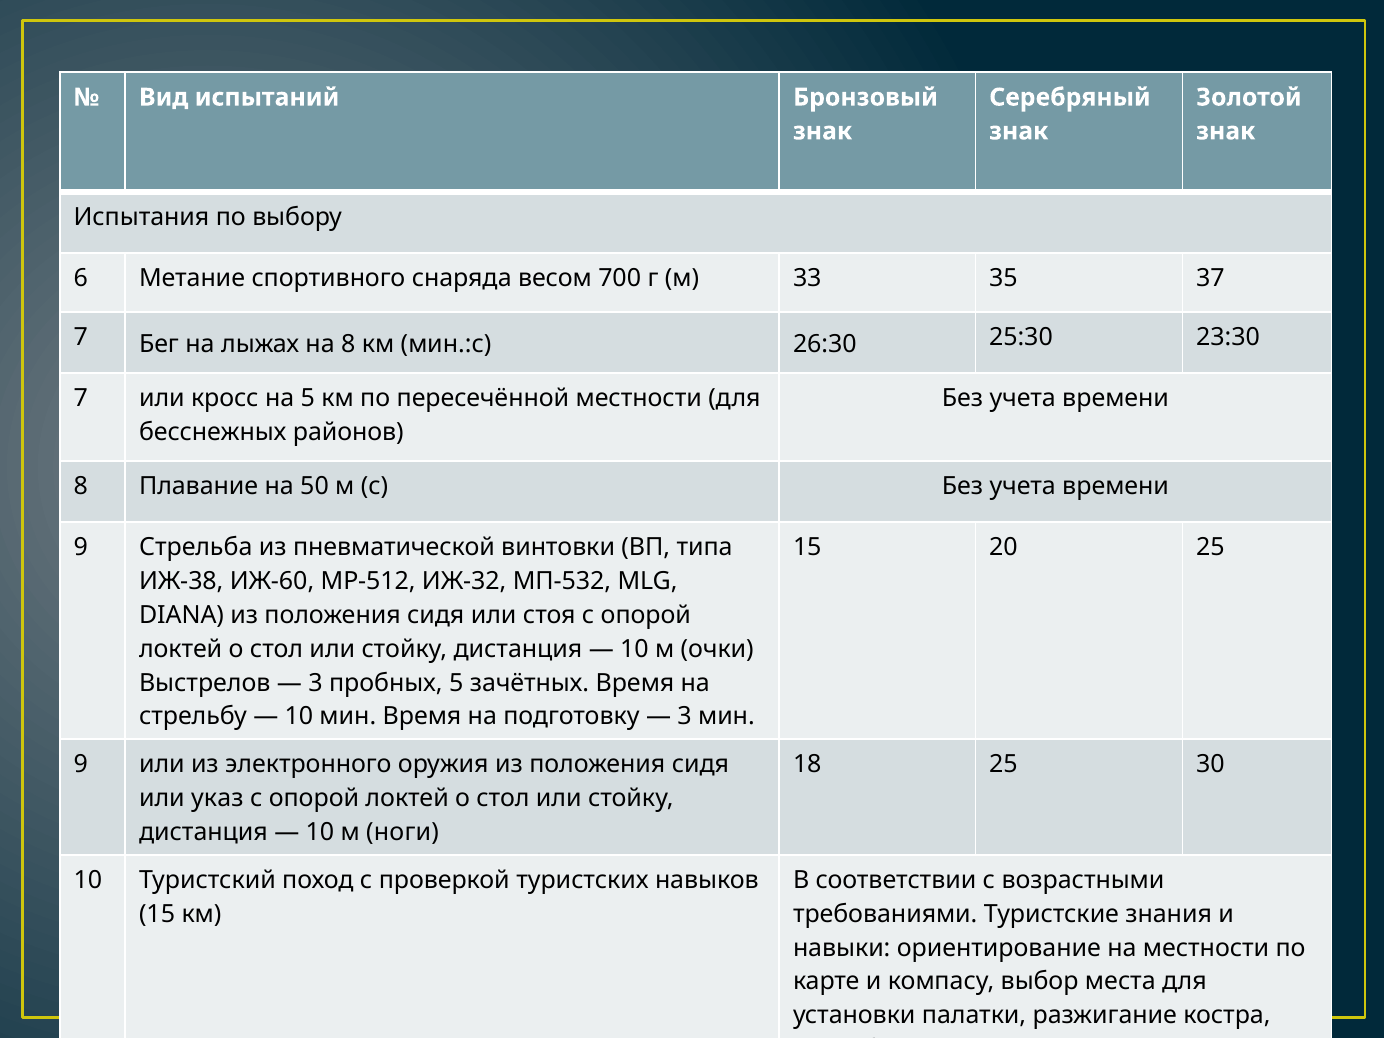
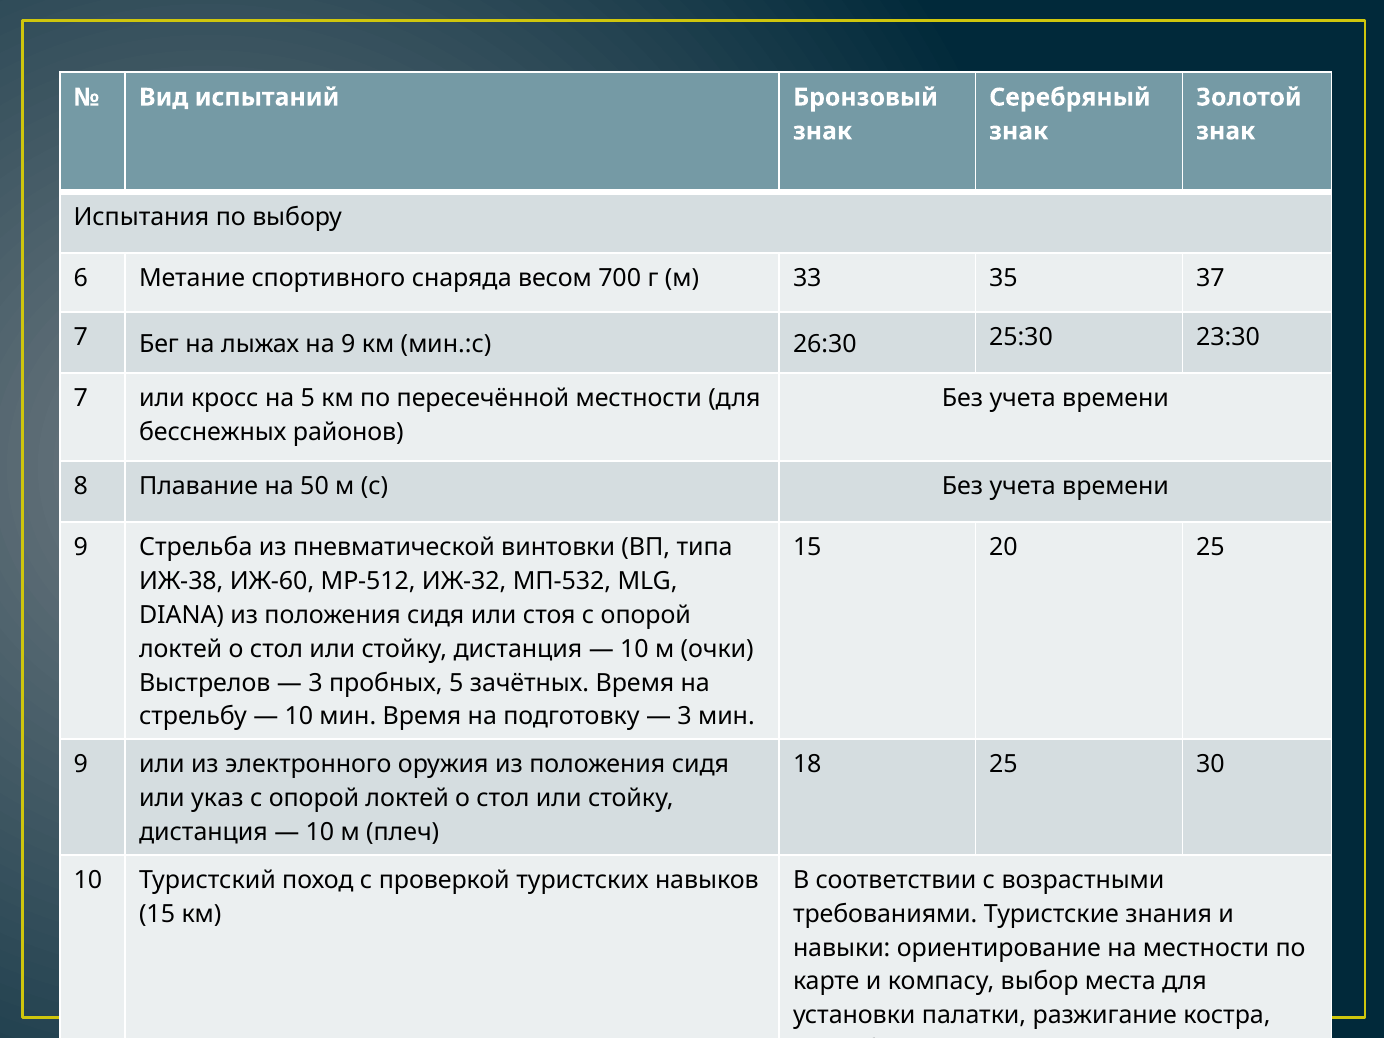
на 8: 8 -> 9 (348, 344)
ноги: ноги -> плеч (403, 832)
